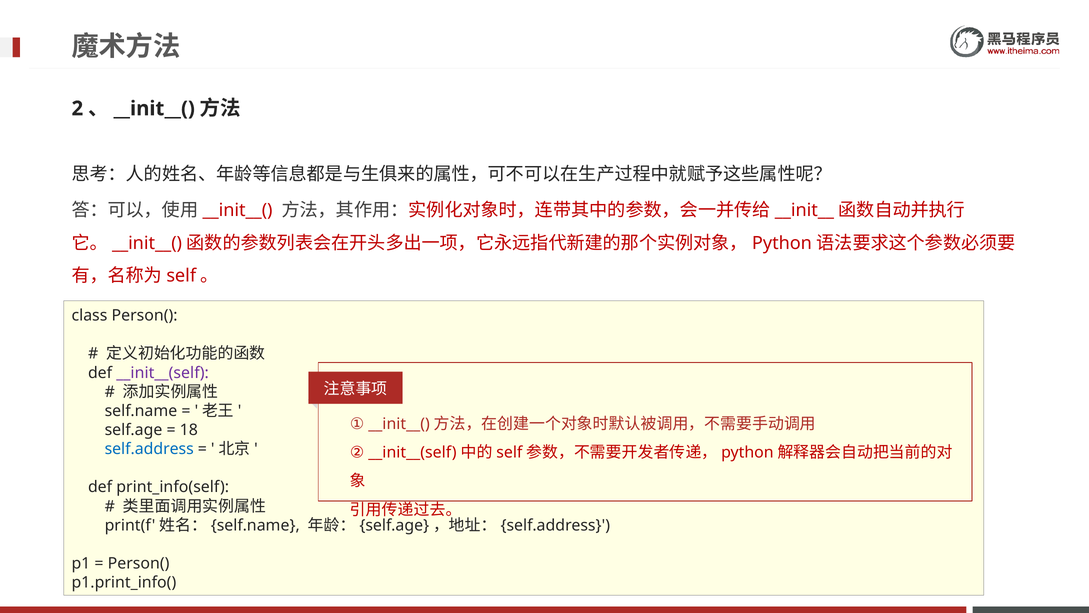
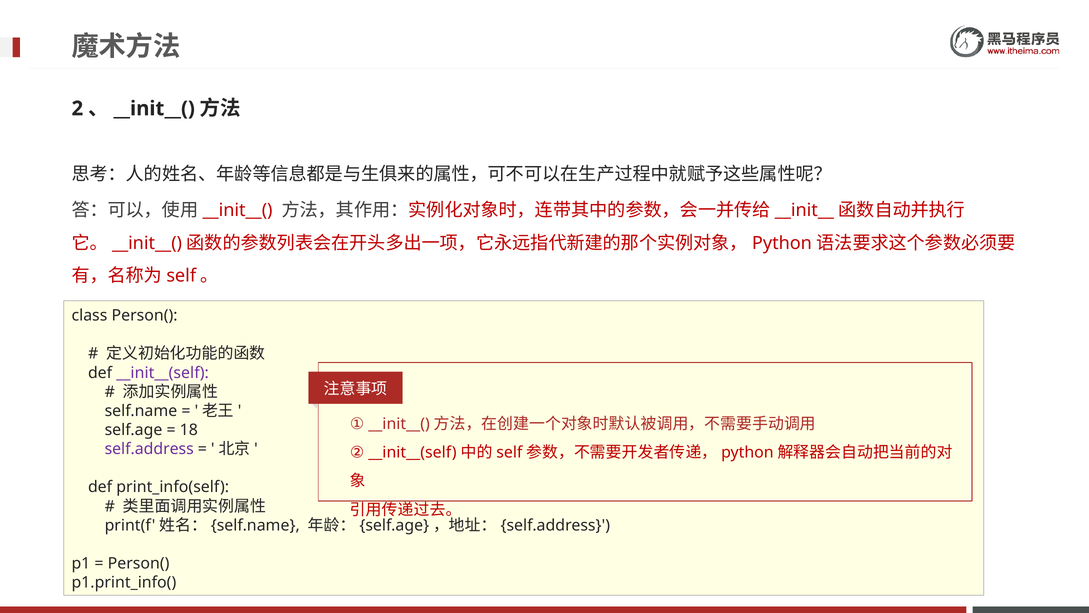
self.address colour: blue -> purple (149, 449)
